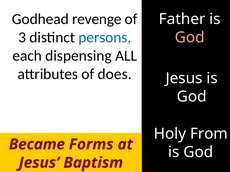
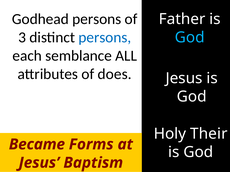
Godhead revenge: revenge -> persons (97, 19)
God colour: pink -> light blue (190, 37)
dispensing: dispensing -> semblance (79, 56)
From: From -> Their (209, 134)
